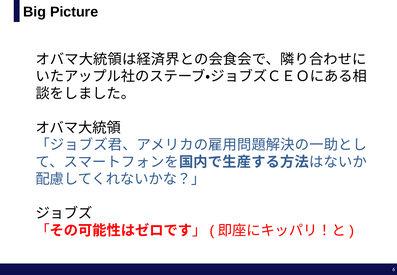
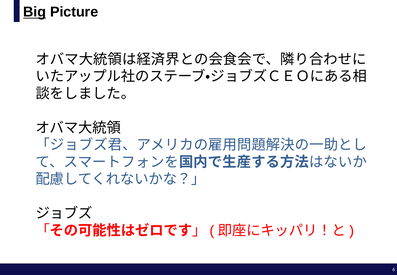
Big underline: none -> present (35, 12)
